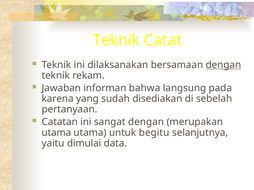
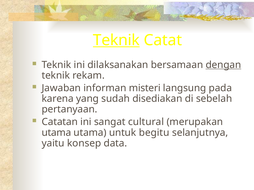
Teknik underline: none -> present (116, 40)
bahwa: bahwa -> misteri (145, 88)
sangat dengan: dengan -> cultural (146, 122)
dimulai: dimulai -> konsep (84, 144)
